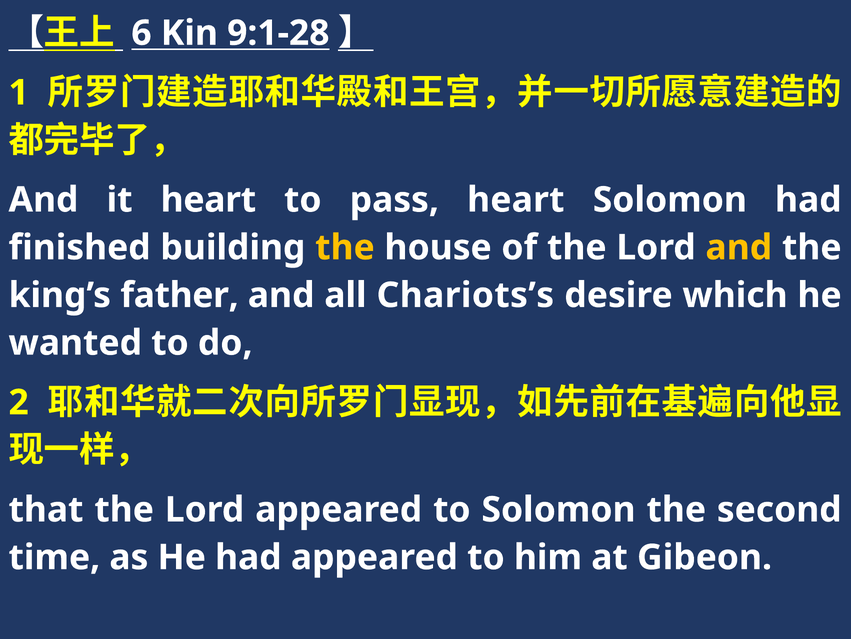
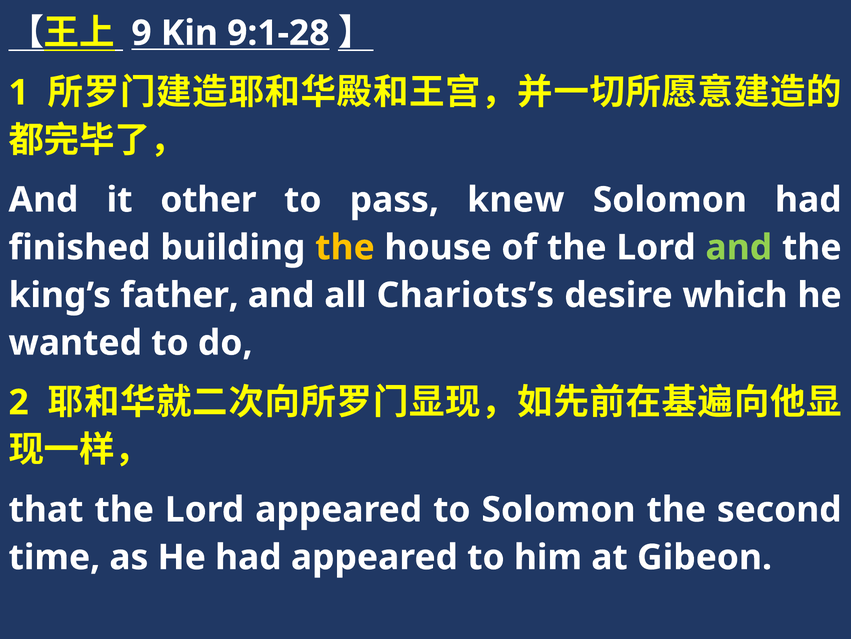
6: 6 -> 9 (141, 33)
it heart: heart -> other (208, 200)
pass heart: heart -> knew (516, 200)
and colour: yellow -> light green (739, 247)
